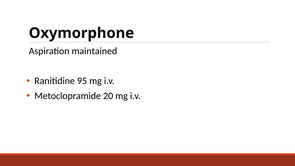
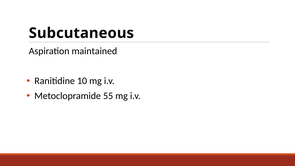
Oxymorphone: Oxymorphone -> Subcutaneous (81, 33)
95: 95 -> 10 (82, 81)
20: 20 -> 55 (108, 96)
